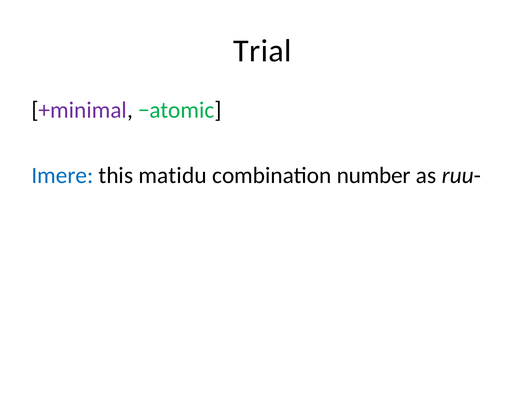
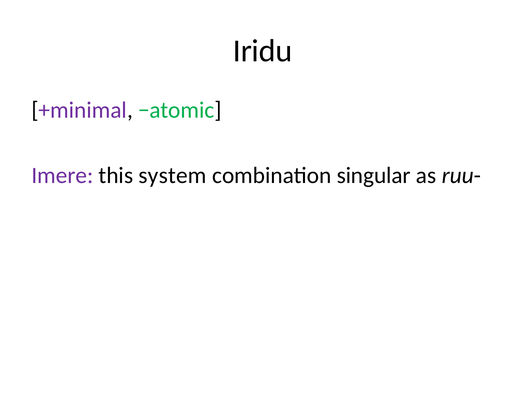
Trial: Trial -> Iridu (263, 51)
Imere colour: blue -> purple (62, 175)
matidu: matidu -> system (173, 175)
number: number -> singular (374, 175)
